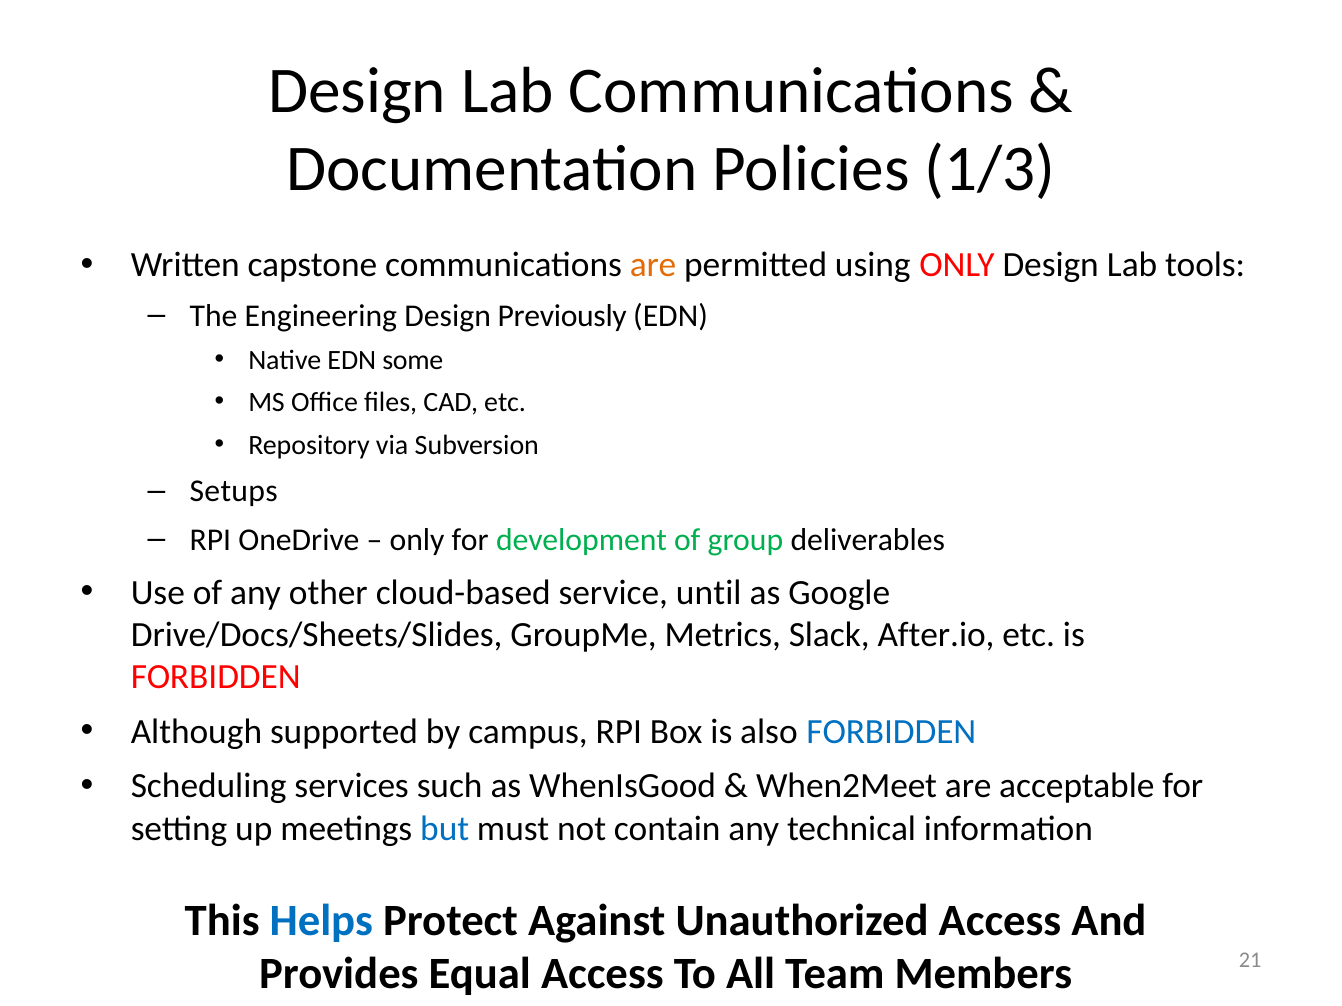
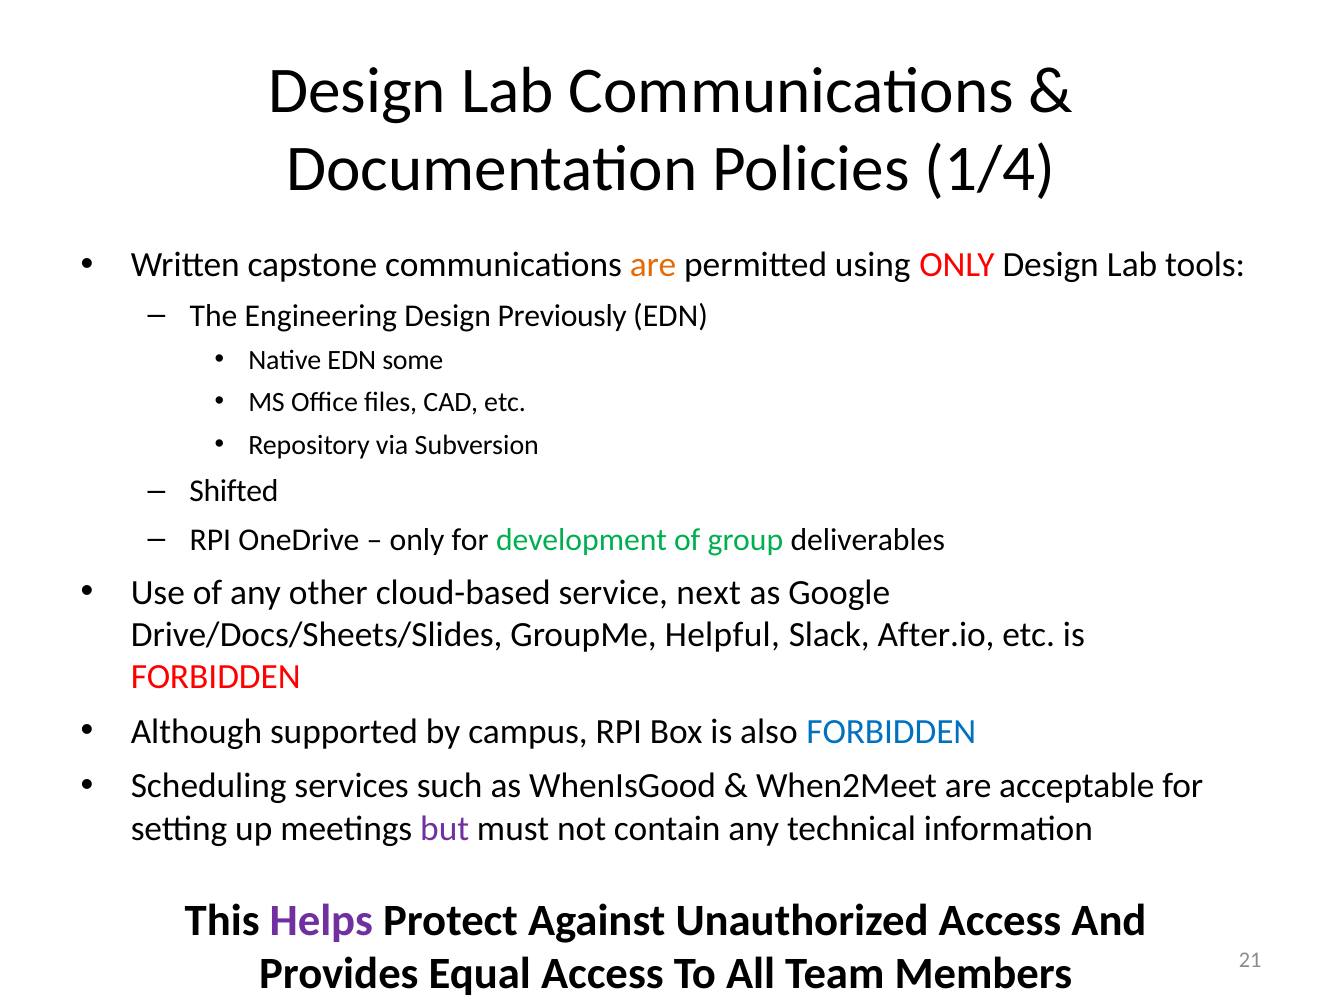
1/3: 1/3 -> 1/4 (990, 169)
Setups: Setups -> Shifted (234, 492)
until: until -> next (709, 593)
Metrics: Metrics -> Helpful (722, 635)
but colour: blue -> purple (445, 829)
Helps colour: blue -> purple (321, 921)
